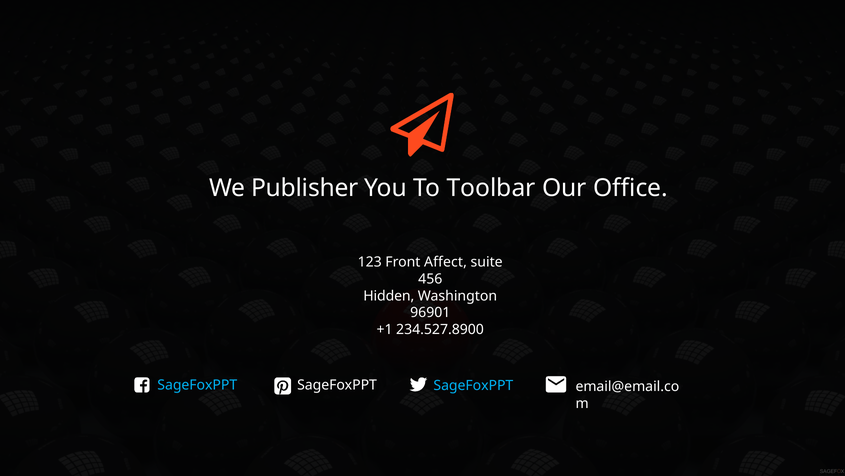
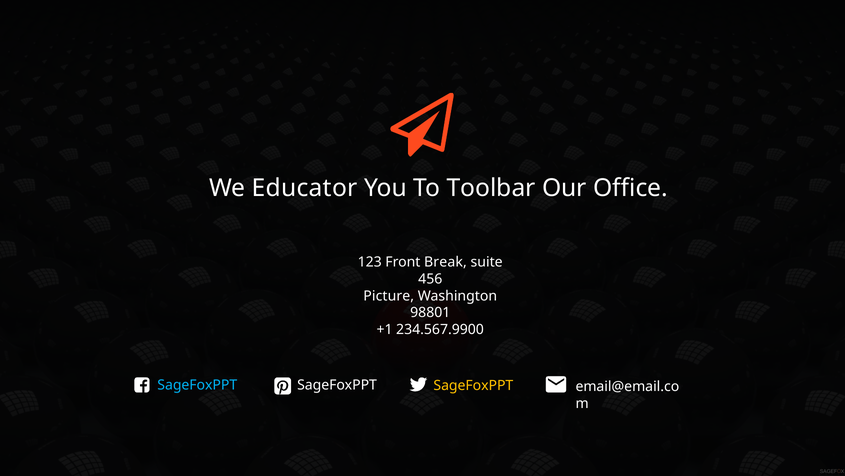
Publisher: Publisher -> Educator (305, 188)
Affect: Affect -> Break (445, 262)
Hidden: Hidden -> Picture (389, 295)
96901: 96901 -> 98801 (430, 312)
234.527.8900: 234.527.8900 -> 234.567.9900 (440, 329)
SageFoxPPT colour: light blue -> yellow (473, 385)
